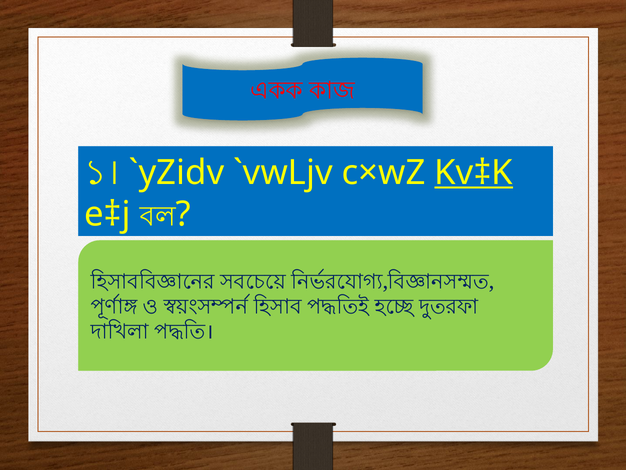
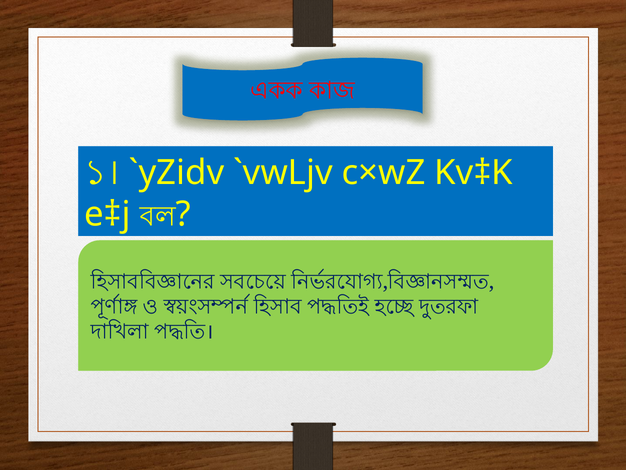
Kv‡K underline: present -> none (474, 172)
